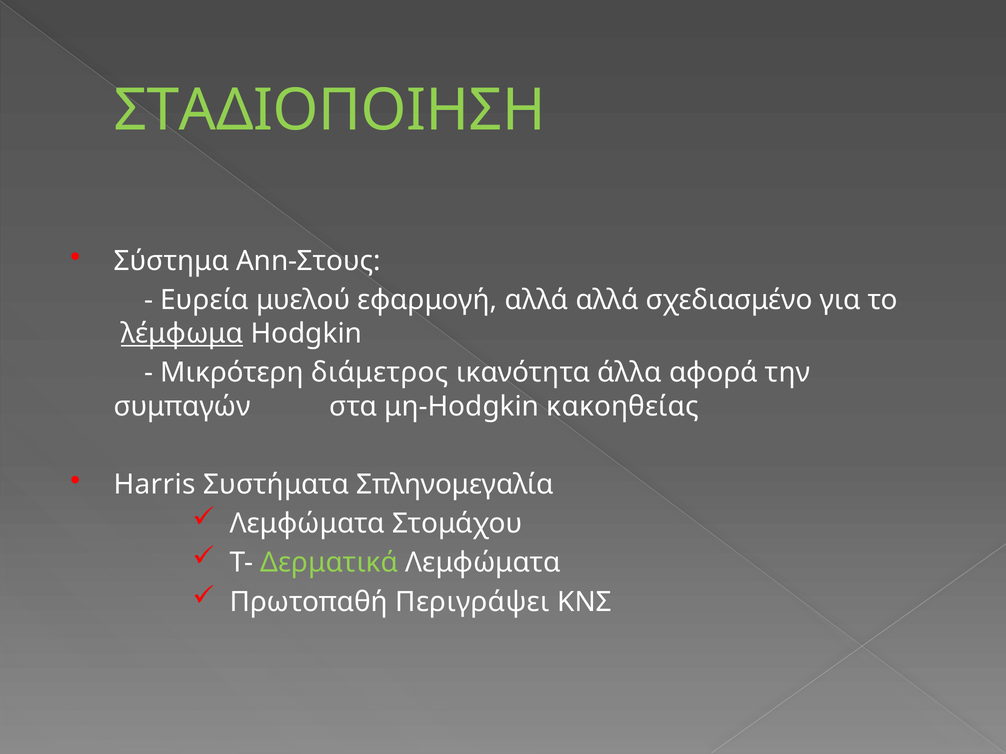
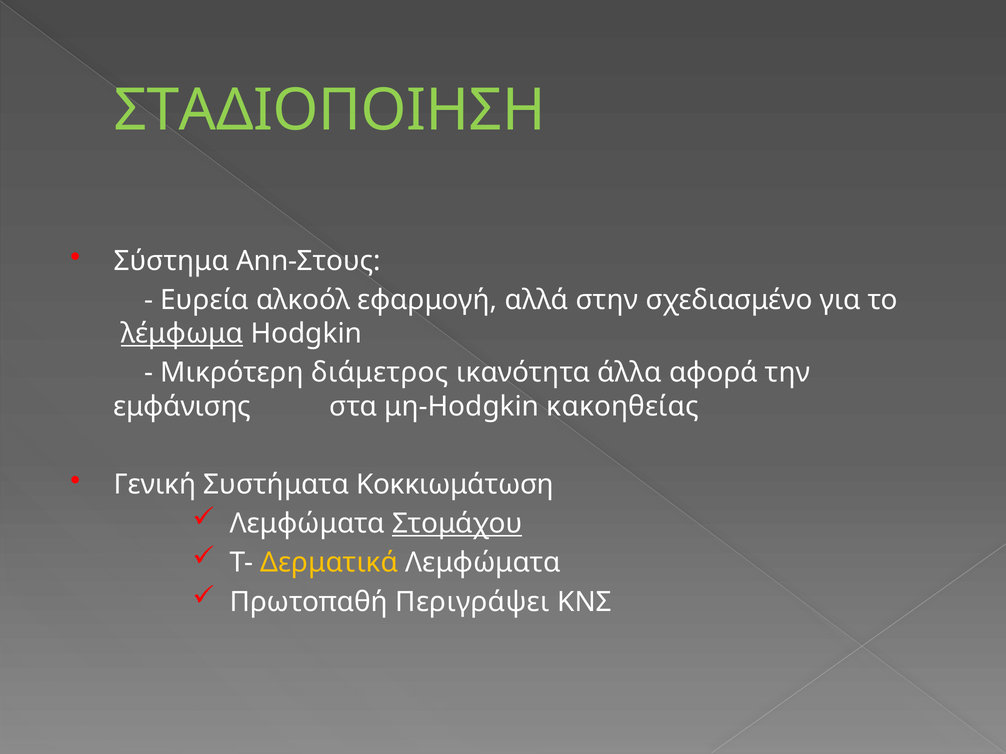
μυελού: μυελού -> αλκοόλ (303, 300)
αλλά αλλά: αλλά -> στην (607, 300)
συμπαγών: συμπαγών -> εμφάνισης (182, 407)
Harris: Harris -> Γενική (155, 485)
Σπληνομεγαλία: Σπληνομεγαλία -> Κοκκιωμάτωση (455, 485)
Στομάχου underline: none -> present (457, 524)
Δερματικά colour: light green -> yellow (329, 563)
